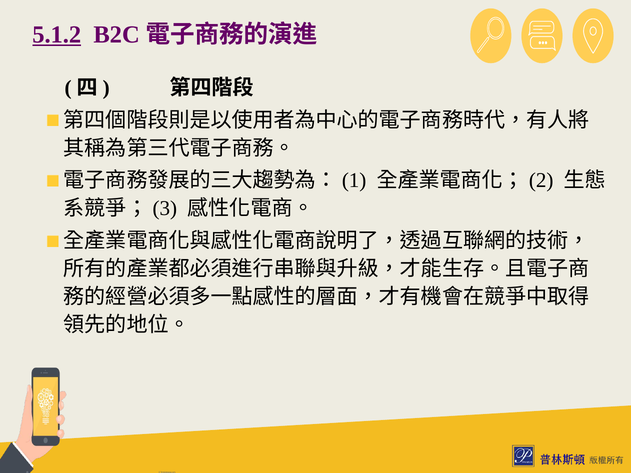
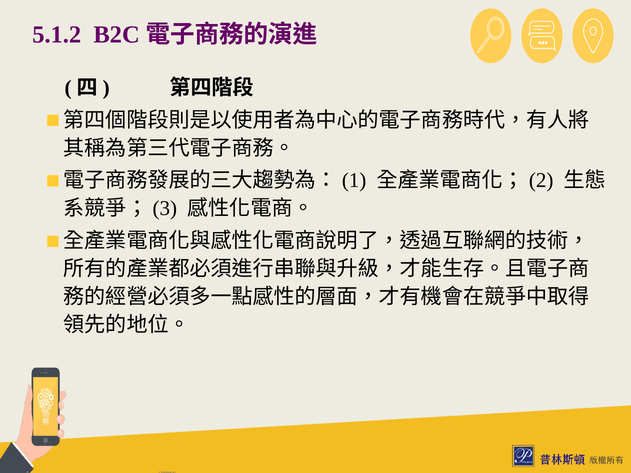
5.1.2 underline: present -> none (57, 35)
